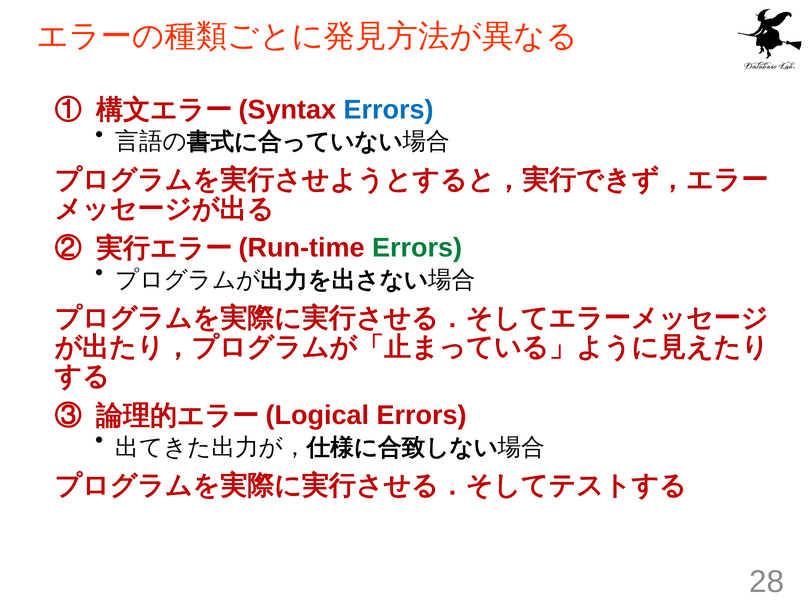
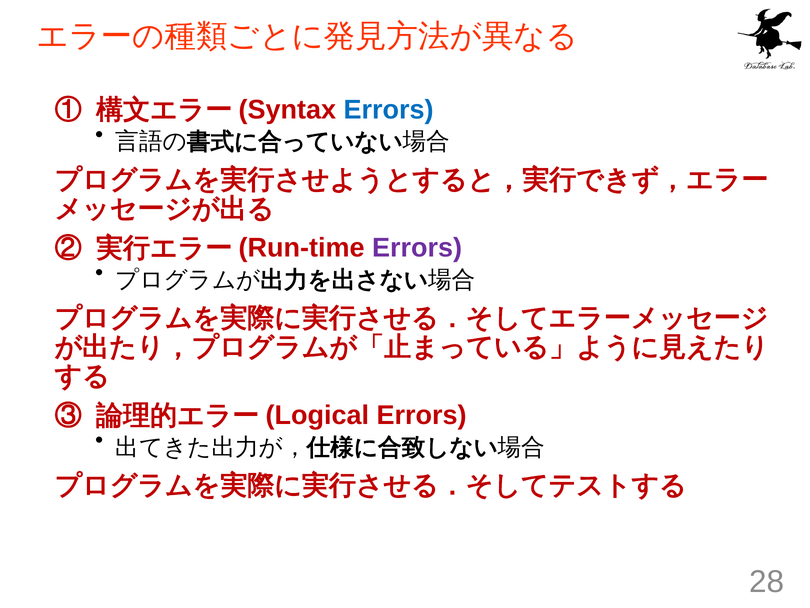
Errors colour: green -> purple (417, 248)
